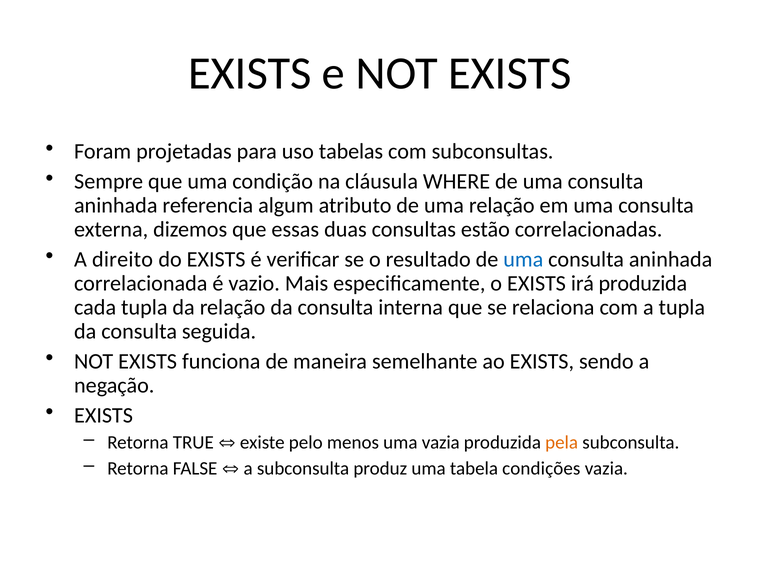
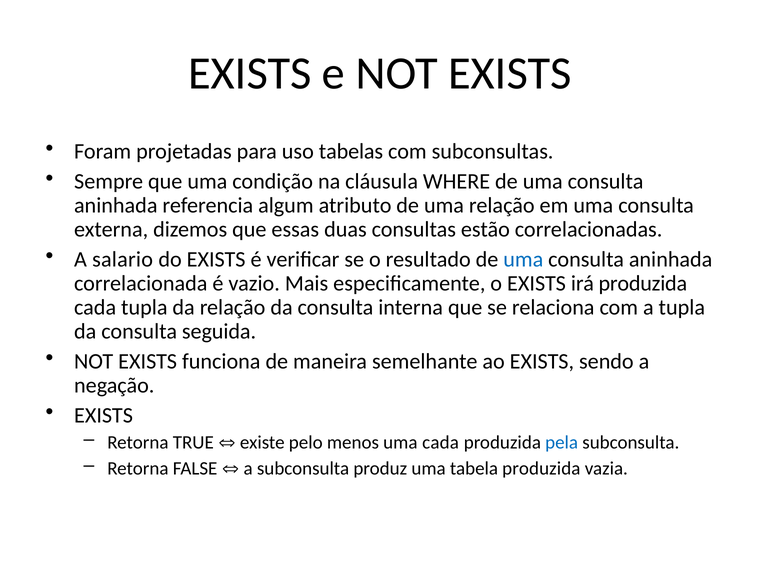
direito: direito -> salario (123, 260)
uma vazia: vazia -> cada (441, 442)
pela colour: orange -> blue (562, 442)
tabela condições: condições -> produzida (541, 468)
